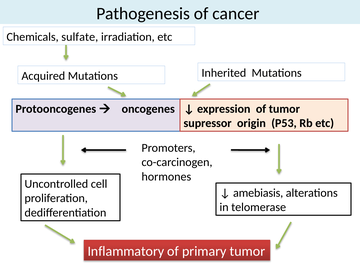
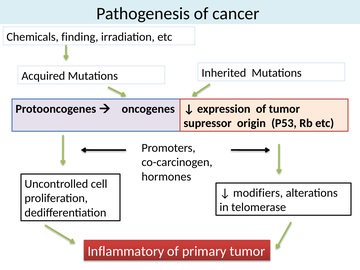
sulfate: sulfate -> finding (80, 37)
amebiasis: amebiasis -> modifiers (258, 193)
